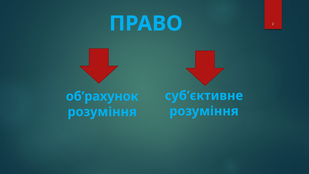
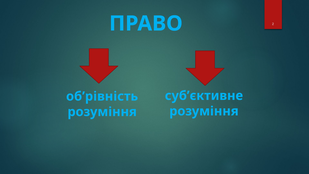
об’рахунок: об’рахунок -> об’рівність (102, 96)
